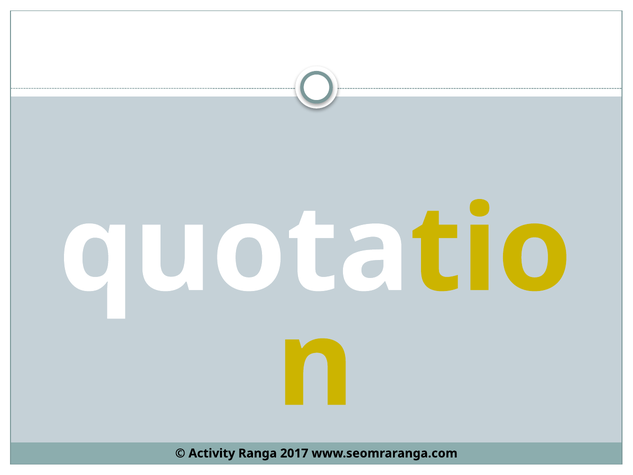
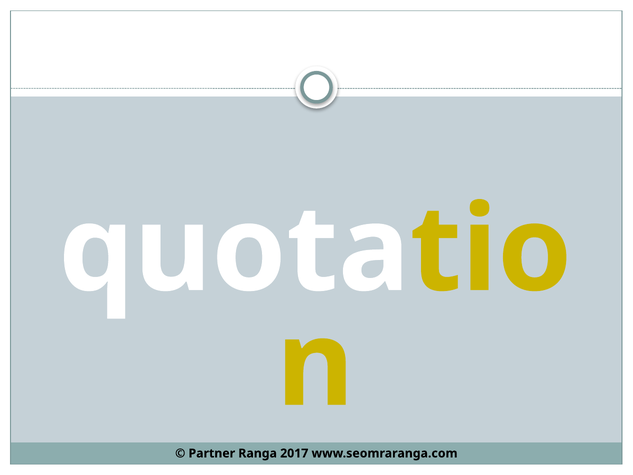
Activity: Activity -> Partner (212, 453)
